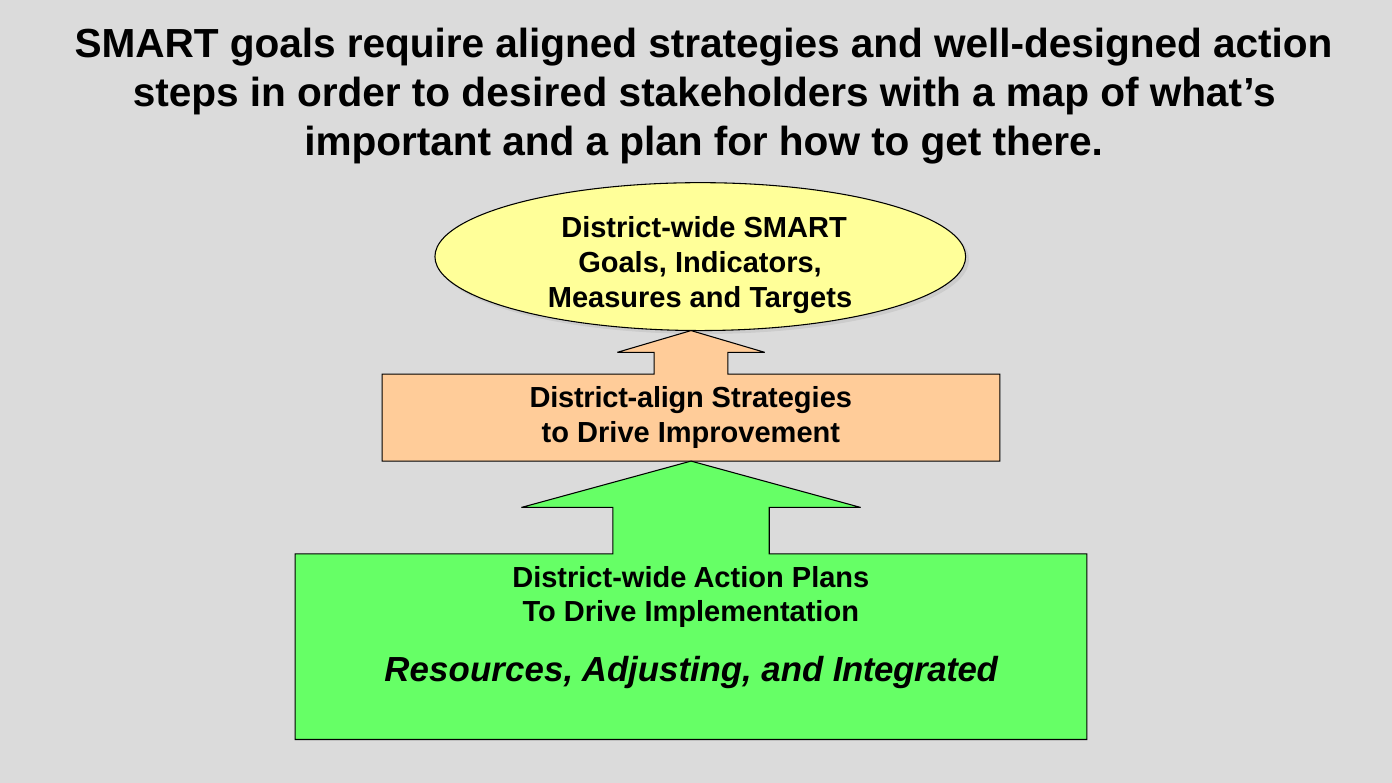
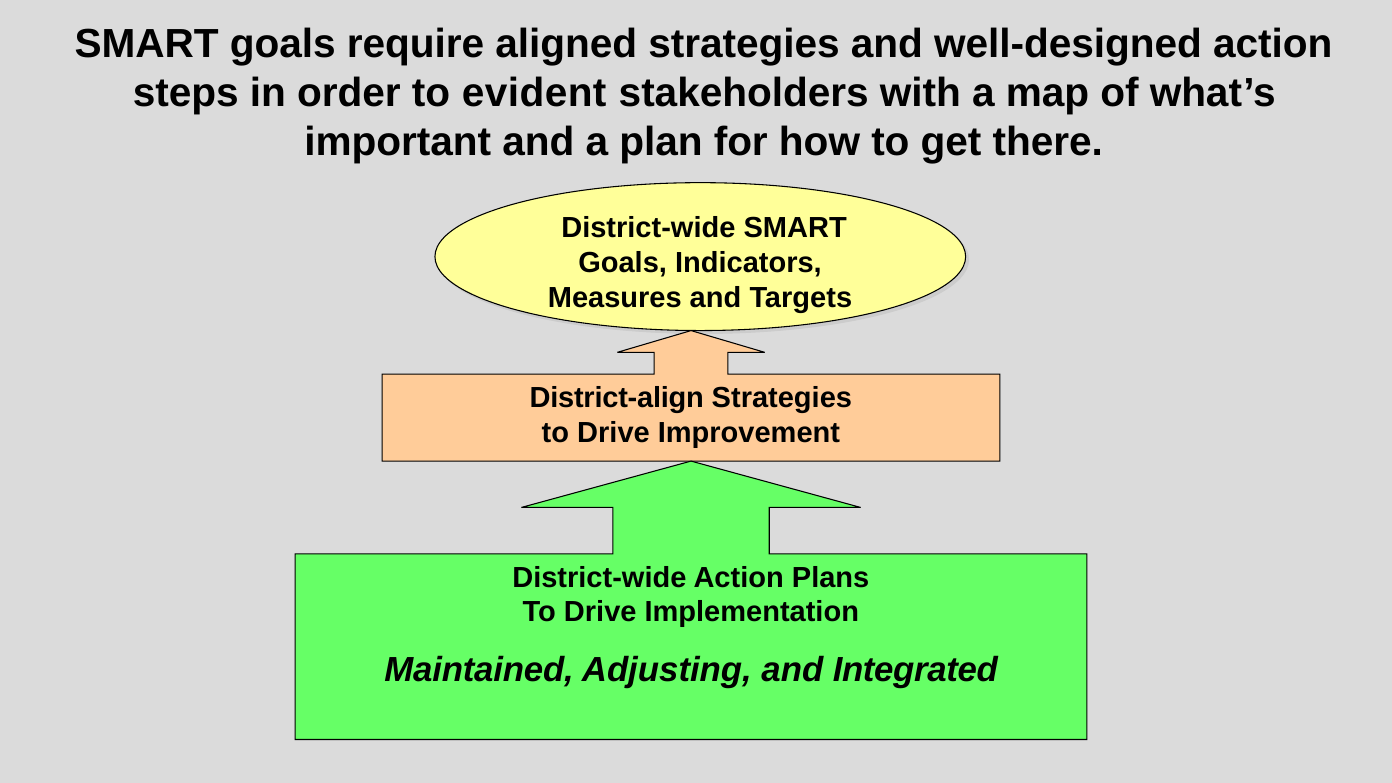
desired: desired -> evident (534, 93)
Resources: Resources -> Maintained (479, 670)
